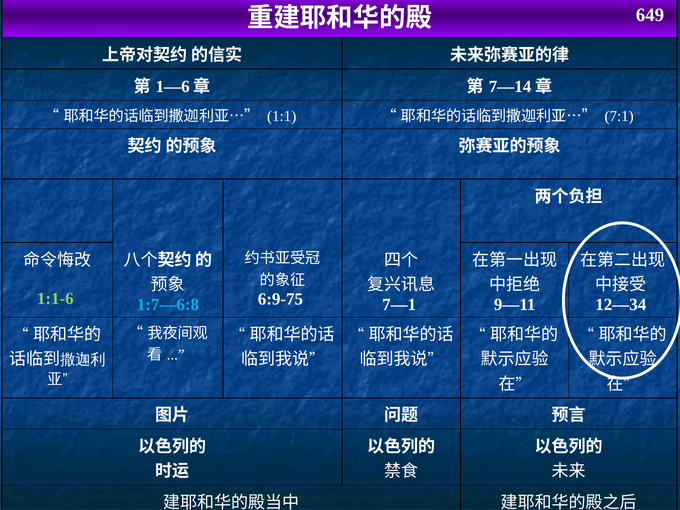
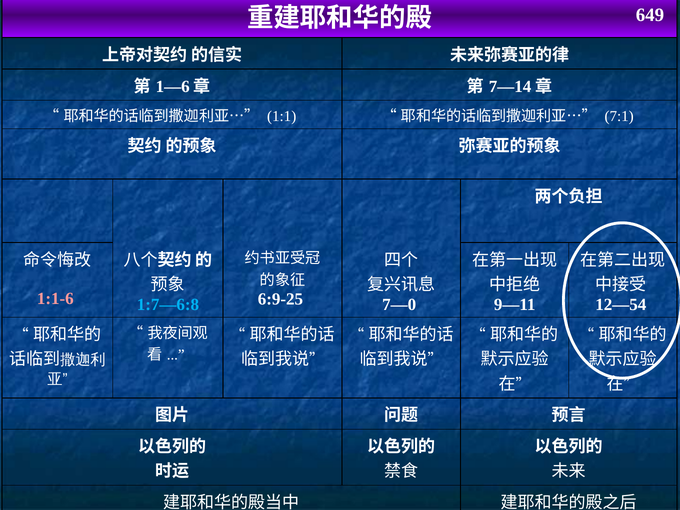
1:1-6 colour: light green -> pink (55, 299)
6:9-75: 6:9-75 -> 6:9-25 (280, 299)
7—1: 7—1 -> 7—0 (399, 305)
12—34: 12—34 -> 12—54 (621, 305)
